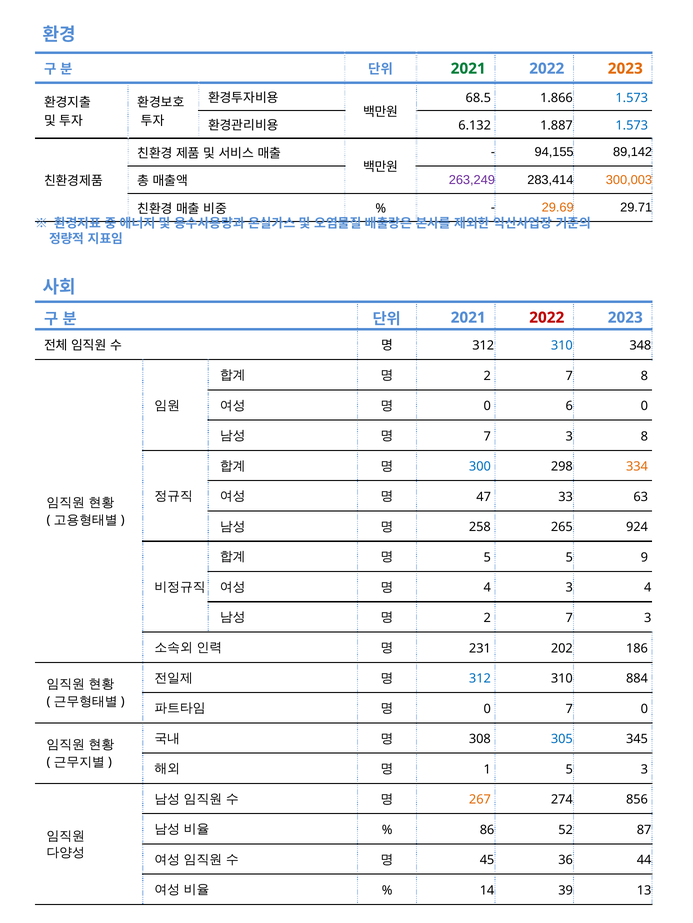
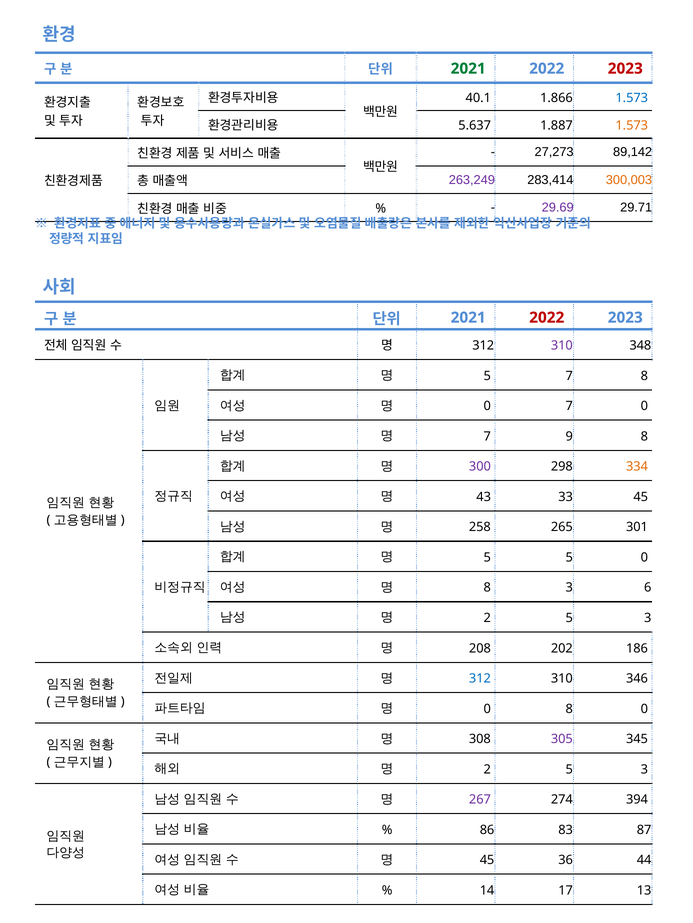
2023 colour: orange -> red (625, 69)
68.5: 68.5 -> 40.1 (478, 98)
6.132: 6.132 -> 5.637 (475, 126)
1.573 colour: blue -> orange (632, 126)
94,155: 94,155 -> 27,273 (554, 152)
29.69 colour: orange -> purple (558, 208)
310 colour: blue -> purple (562, 346)
2: 2 -> 5 (487, 376)
0 6: 6 -> 7 (569, 407)
3: 3 -> 9 (569, 437)
300 colour: blue -> purple (480, 467)
47: 47 -> 43 (484, 497)
33 63: 63 -> 45 (641, 497)
924: 924 -> 301 (637, 528)
5 9: 9 -> 0 (644, 558)
4: 4 -> 8 (487, 588)
3 4: 4 -> 6 (648, 588)
7: 7 -> 5 (569, 619)
231: 231 -> 208 (480, 649)
884: 884 -> 346 (637, 679)
0 7: 7 -> 8 (569, 710)
305 colour: blue -> purple (562, 740)
1: 1 -> 2 (487, 770)
267 colour: orange -> purple (480, 801)
856: 856 -> 394 (637, 801)
52: 52 -> 83 (566, 831)
39: 39 -> 17 (566, 891)
